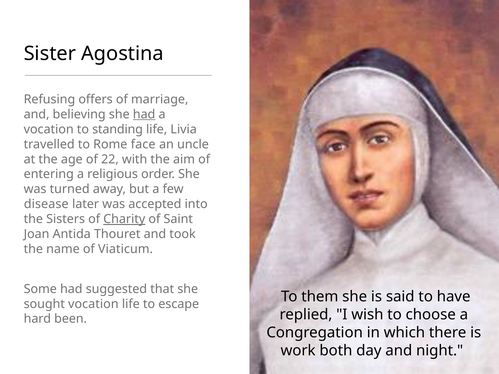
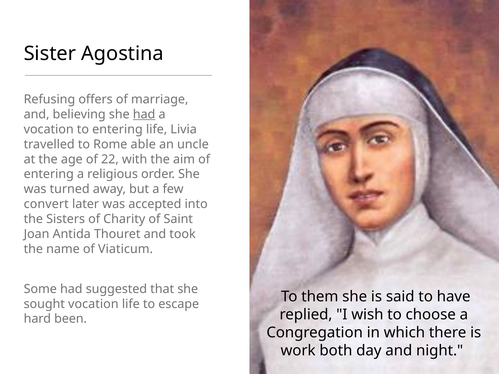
to standing: standing -> entering (117, 129)
face: face -> able (143, 144)
disease: disease -> convert (46, 204)
Charity underline: present -> none (124, 219)
